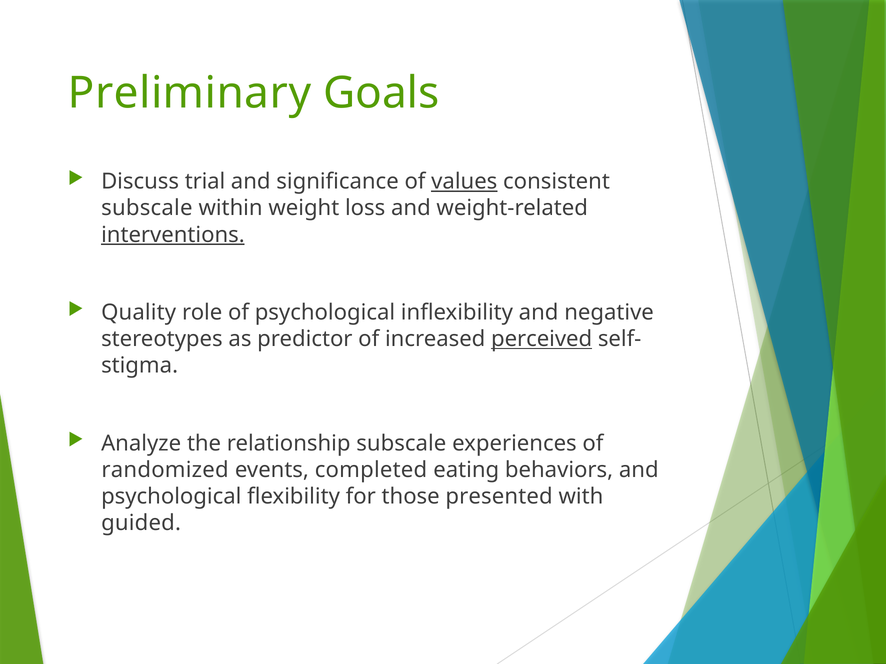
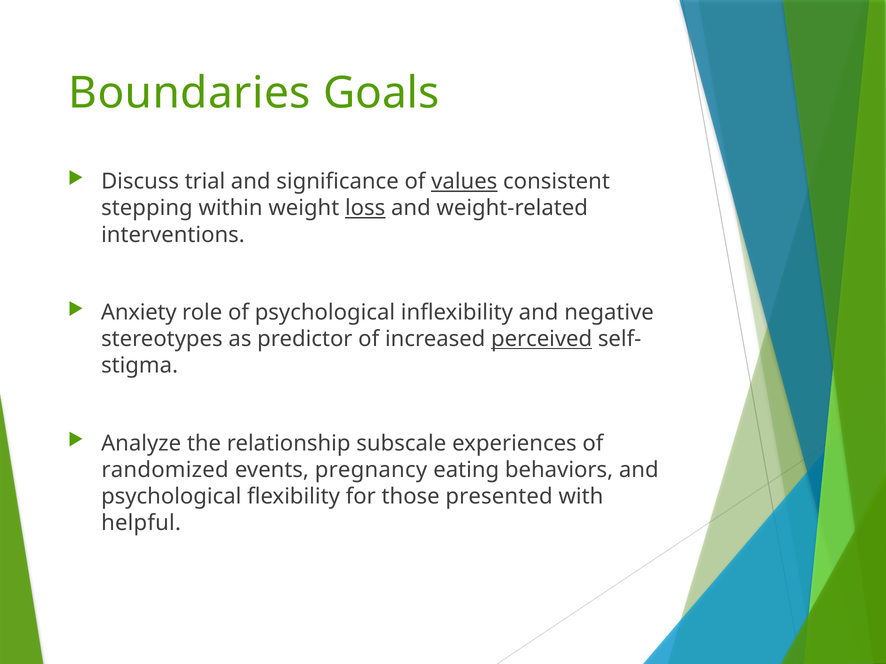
Preliminary: Preliminary -> Boundaries (189, 93)
subscale: subscale -> stepping (147, 208)
loss underline: none -> present (365, 208)
interventions underline: present -> none (173, 235)
Quality: Quality -> Anxiety (139, 313)
completed: completed -> pregnancy (371, 470)
guided: guided -> helpful (141, 523)
